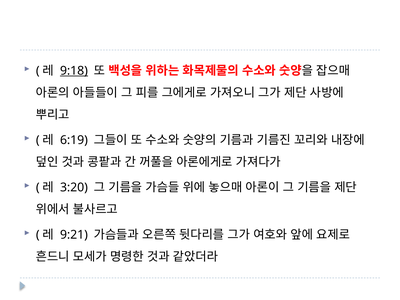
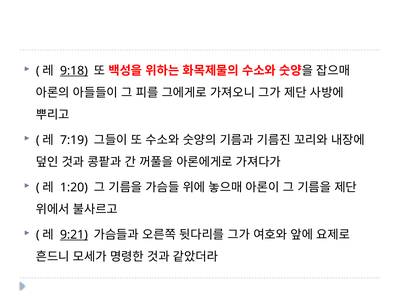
6:19: 6:19 -> 7:19 (74, 140)
3:20: 3:20 -> 1:20 (74, 187)
9:21 underline: none -> present (74, 235)
